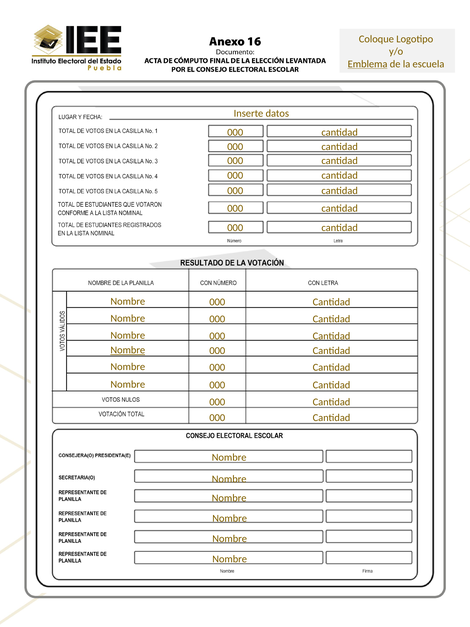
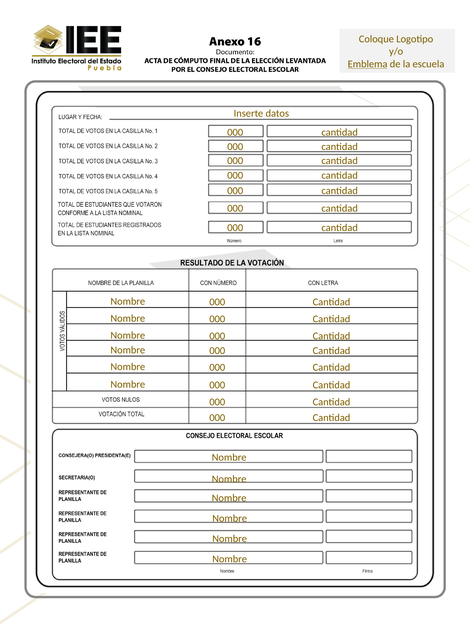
Nombre underline: present -> none (128, 350)
